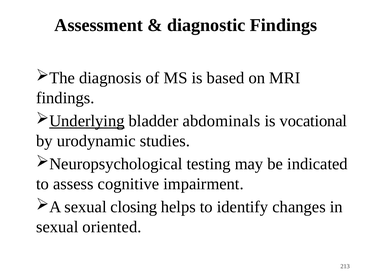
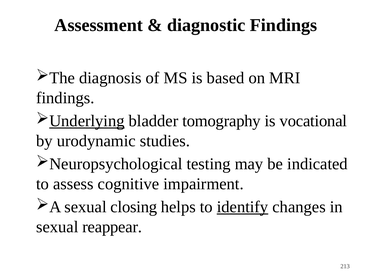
abdominals: abdominals -> tomography (222, 121)
identify underline: none -> present (243, 207)
oriented: oriented -> reappear (112, 227)
